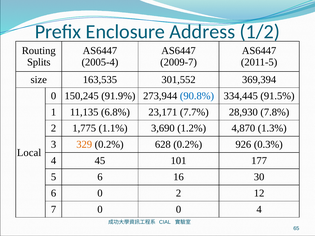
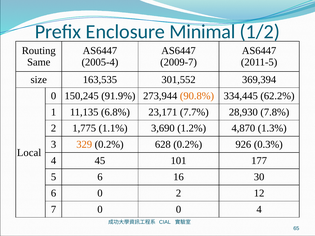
Address: Address -> Minimal (202, 32)
Splits: Splits -> Same (39, 62)
90.8% colour: blue -> orange (197, 96)
91.5%: 91.5% -> 62.2% (277, 96)
